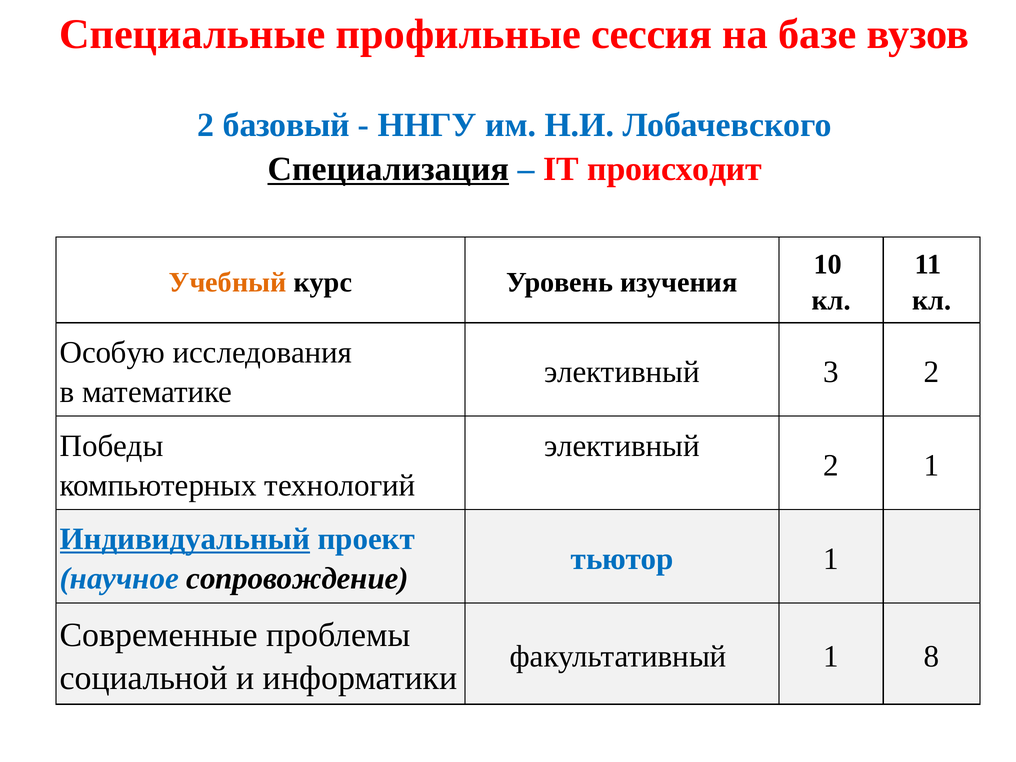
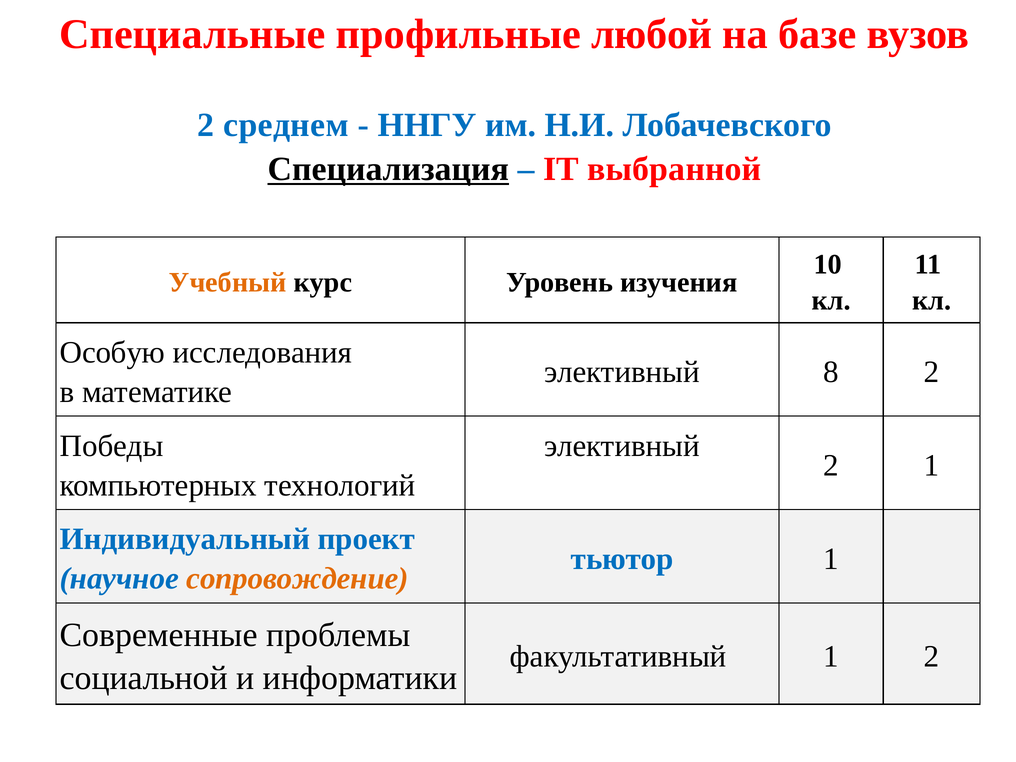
сессия: сессия -> любой (652, 34)
базовый: базовый -> среднем (286, 125)
происходит: происходит -> выбранной (674, 169)
3: 3 -> 8 (831, 372)
Индивидуальный underline: present -> none (185, 539)
сопровождение colour: black -> orange (297, 579)
1 8: 8 -> 2 (932, 656)
